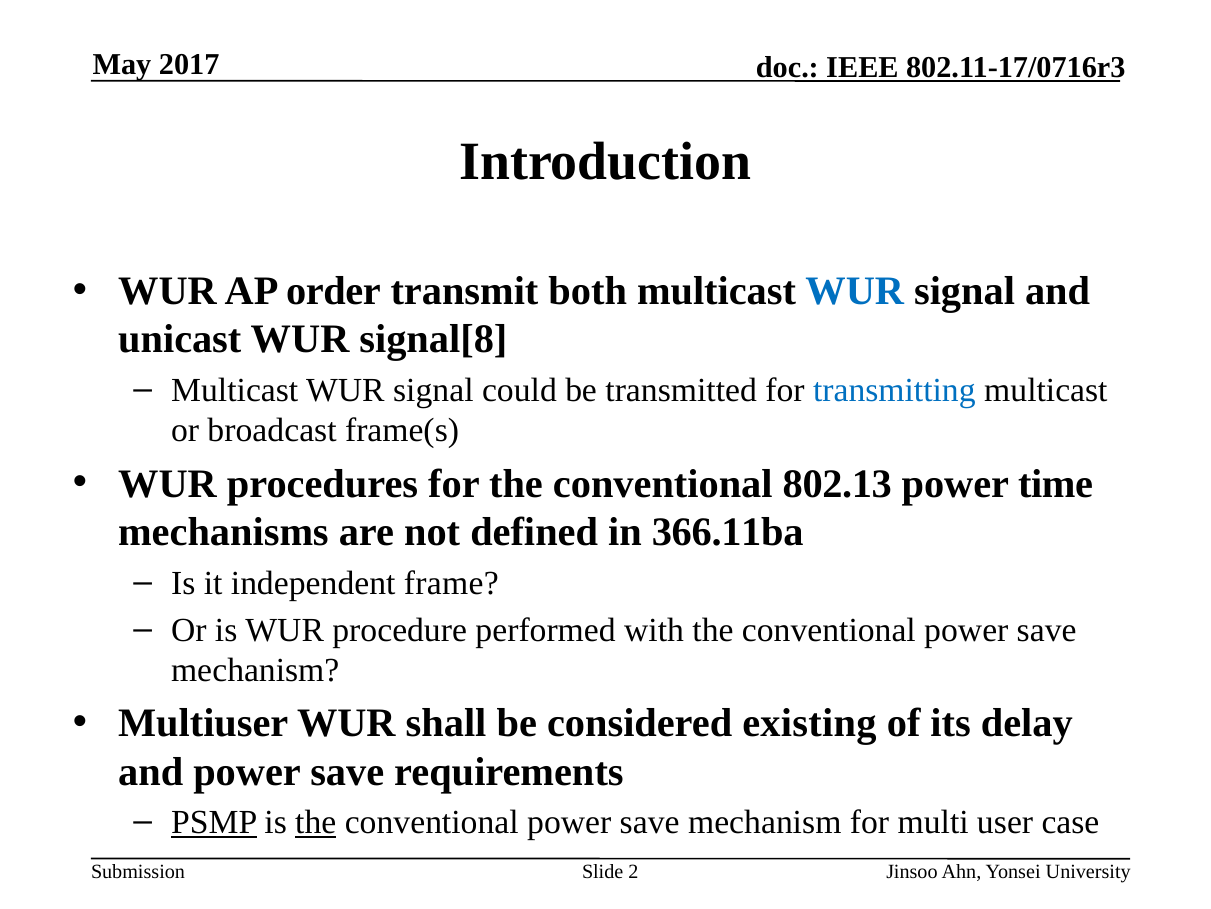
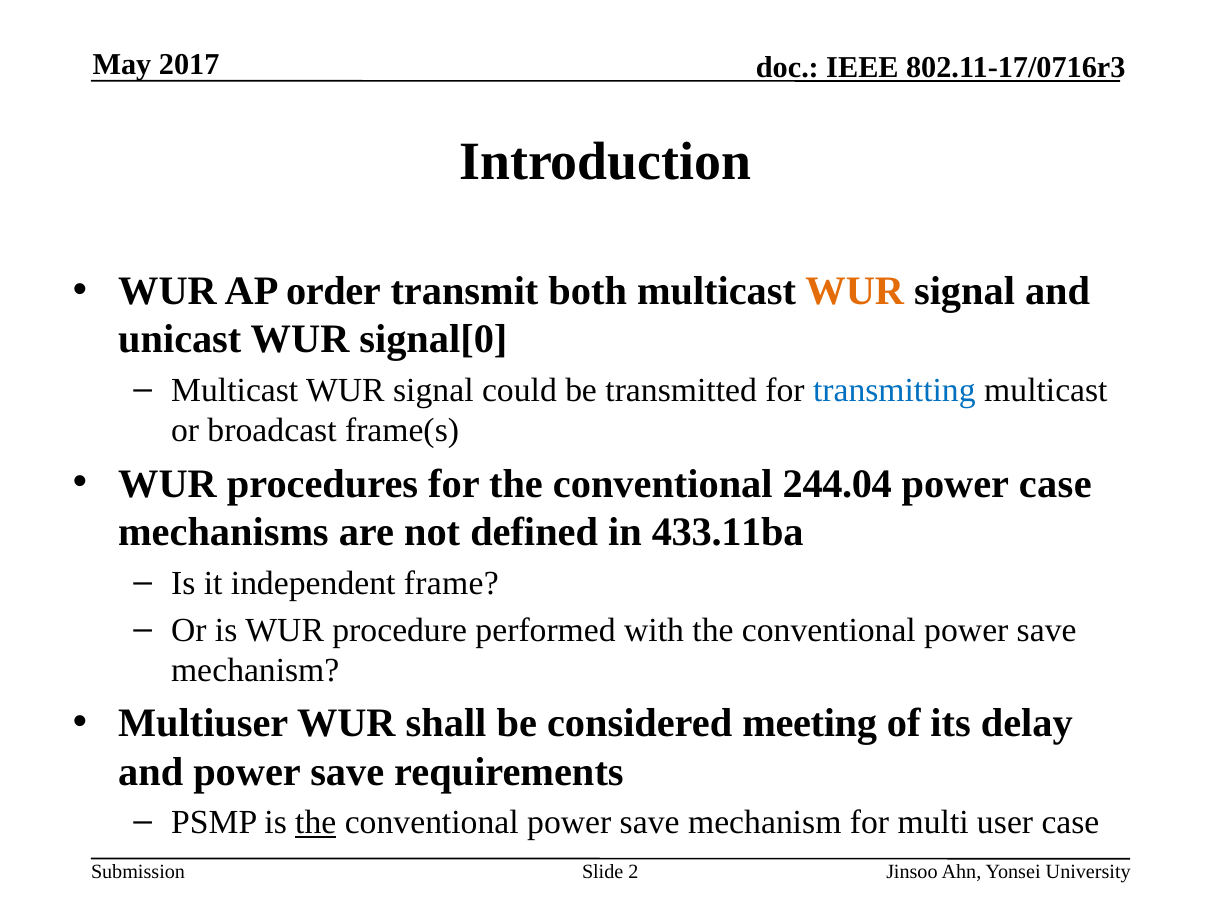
WUR colour: blue -> orange (855, 291)
signal[8: signal[8 -> signal[0 (433, 339)
802.13: 802.13 -> 244.04 (837, 483)
power time: time -> case (1055, 483)
366.11ba: 366.11ba -> 433.11ba (728, 532)
existing: existing -> meeting (810, 723)
PSMP underline: present -> none (214, 822)
